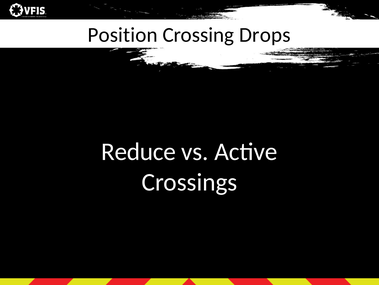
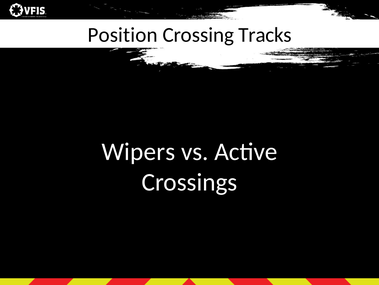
Drops: Drops -> Tracks (265, 35)
Reduce: Reduce -> Wipers (138, 151)
